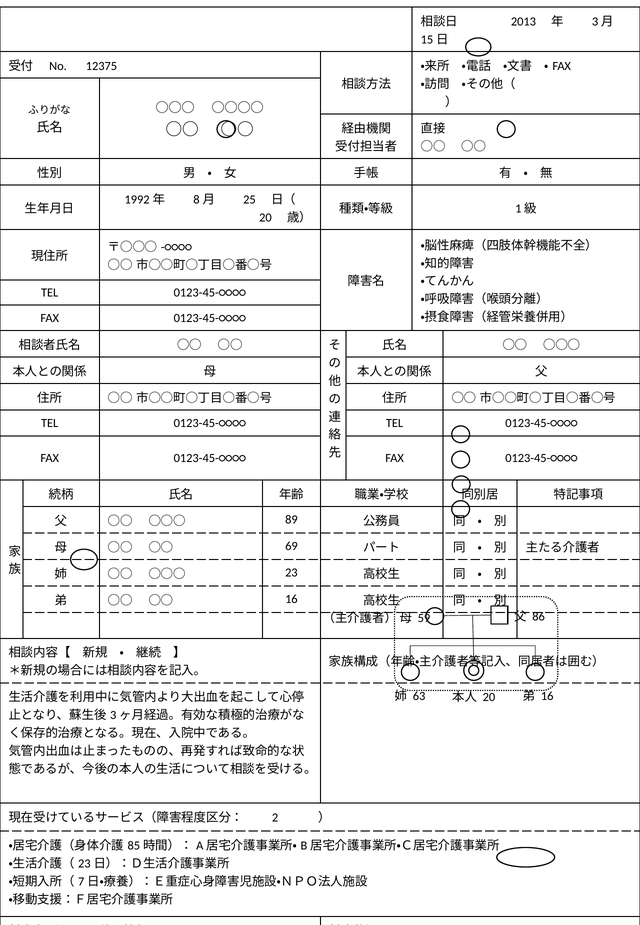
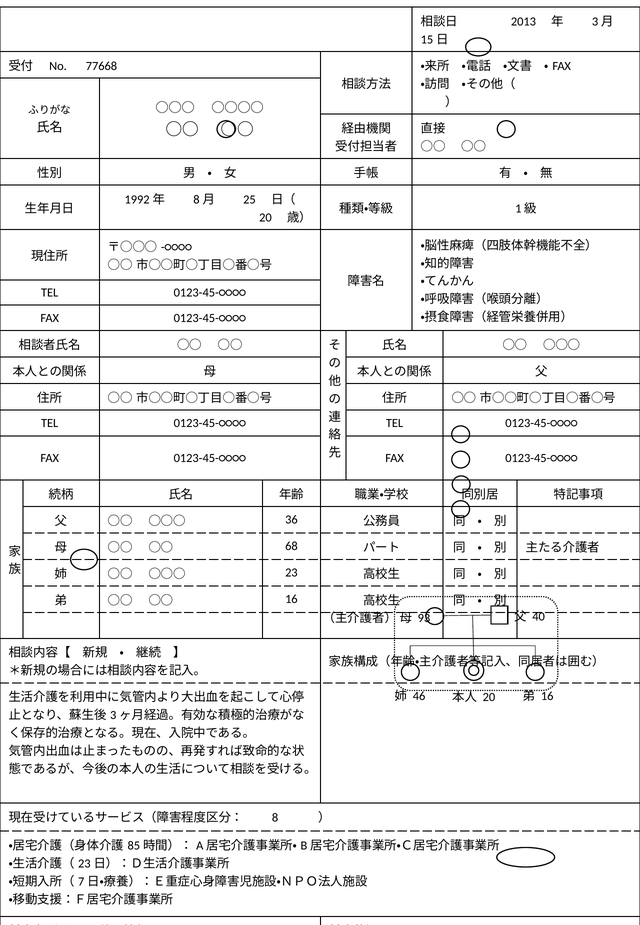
12375: 12375 -> 77668 (101, 66)
89: 89 -> 36 (291, 519)
69: 69 -> 68 (291, 546)
86: 86 -> 40 (539, 616)
59: 59 -> 93 (424, 618)
63: 63 -> 46 (419, 696)
2: 2 -> 8 (275, 817)
